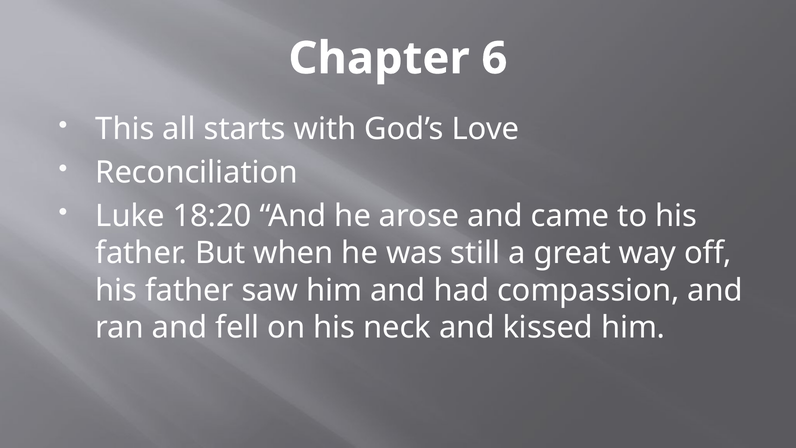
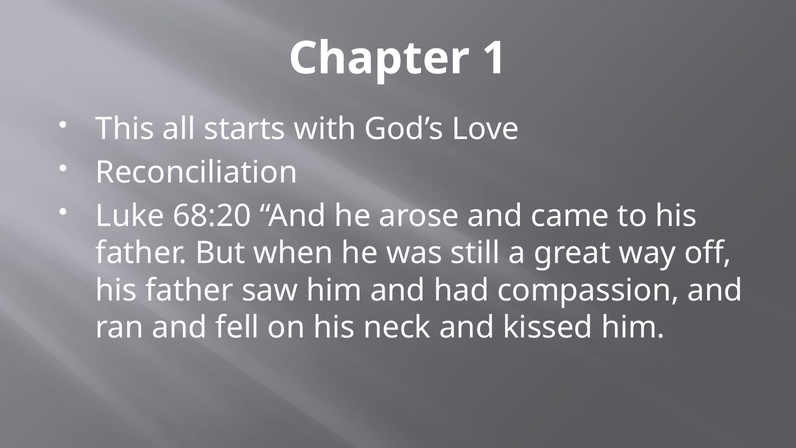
6: 6 -> 1 (494, 58)
18:20: 18:20 -> 68:20 (212, 216)
